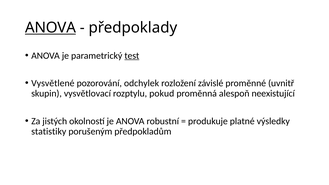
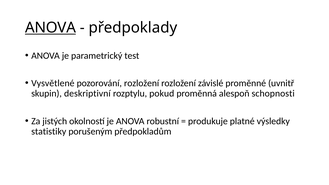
test underline: present -> none (132, 56)
pozorování odchylek: odchylek -> rozložení (142, 83)
vysvětlovací: vysvětlovací -> deskriptivní (87, 94)
neexistující: neexistující -> schopnosti (273, 94)
